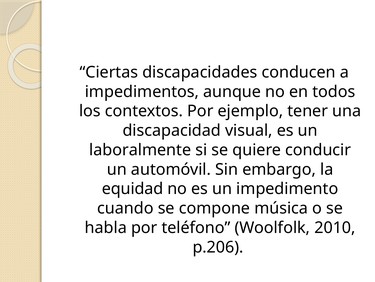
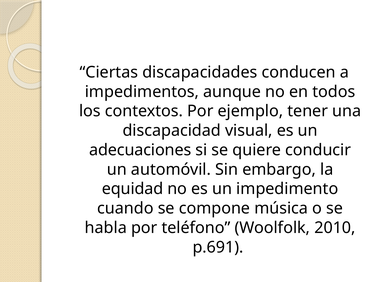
laboralmente: laboralmente -> adecuaciones (140, 150)
p.206: p.206 -> p.691 (218, 247)
